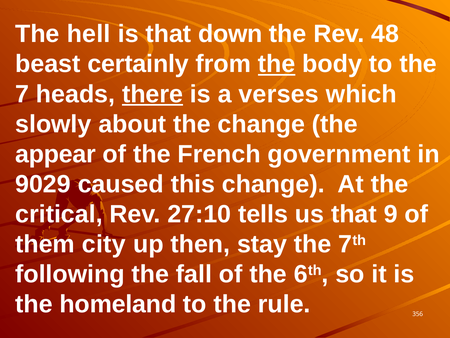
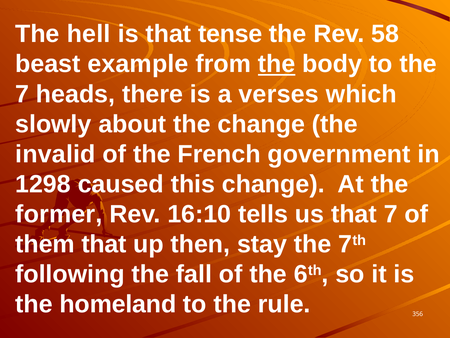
down: down -> tense (230, 34)
48: 48 -> 58 (385, 34)
certainly: certainly -> example (138, 64)
there underline: present -> none (153, 94)
appear: appear -> invalid (55, 154)
9029: 9029 -> 1298 (43, 184)
critical: critical -> former (59, 214)
27:10: 27:10 -> 16:10 (199, 214)
that 9: 9 -> 7 (391, 214)
them city: city -> that (104, 244)
